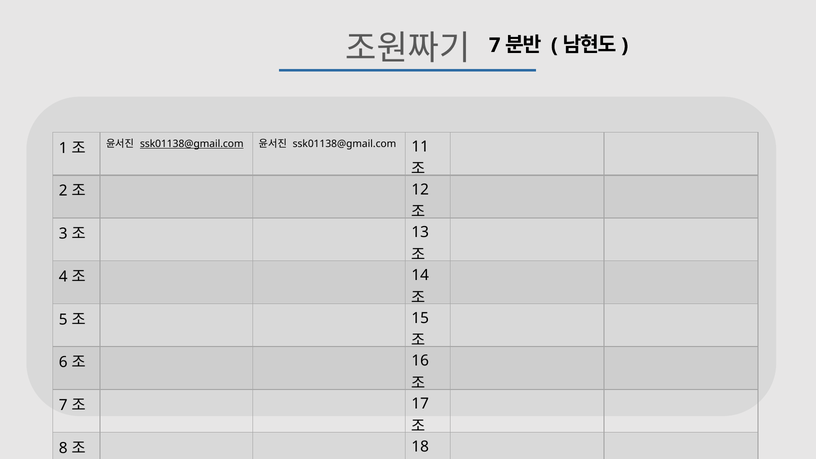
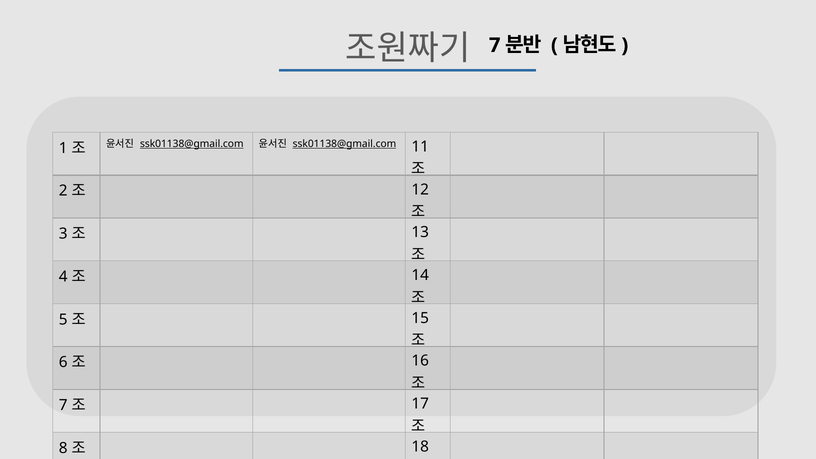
ssk01138@gmail.com underline: none -> present (344, 144)
